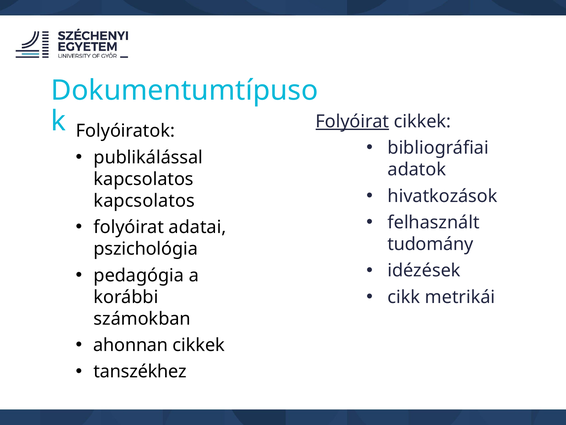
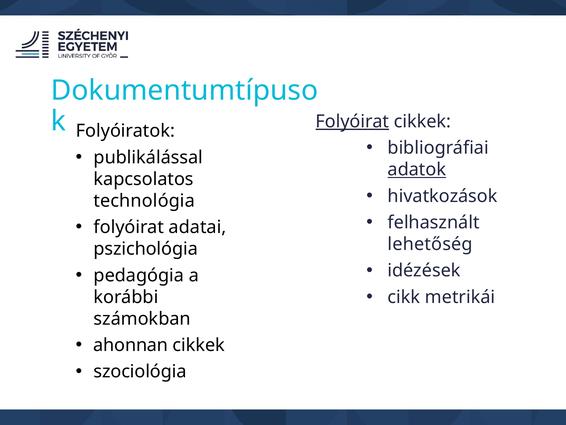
adatok underline: none -> present (417, 169)
kapcsolatos: kapcsolatos -> technológia (144, 201)
tudomány: tudomány -> lehetőség (430, 244)
tanszékhez: tanszékhez -> szociológia (140, 371)
